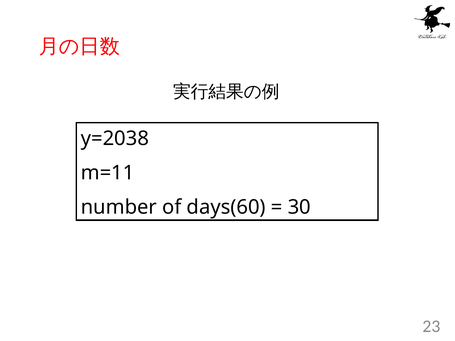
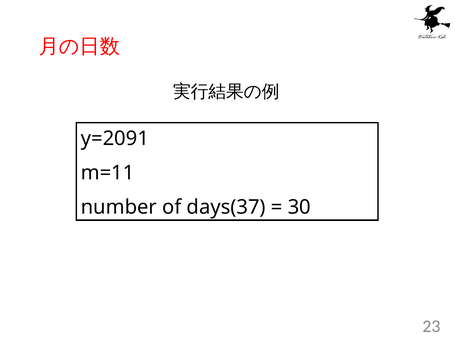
y=2038: y=2038 -> y=2091 (115, 139)
days(60: days(60 -> days(37 (226, 207)
